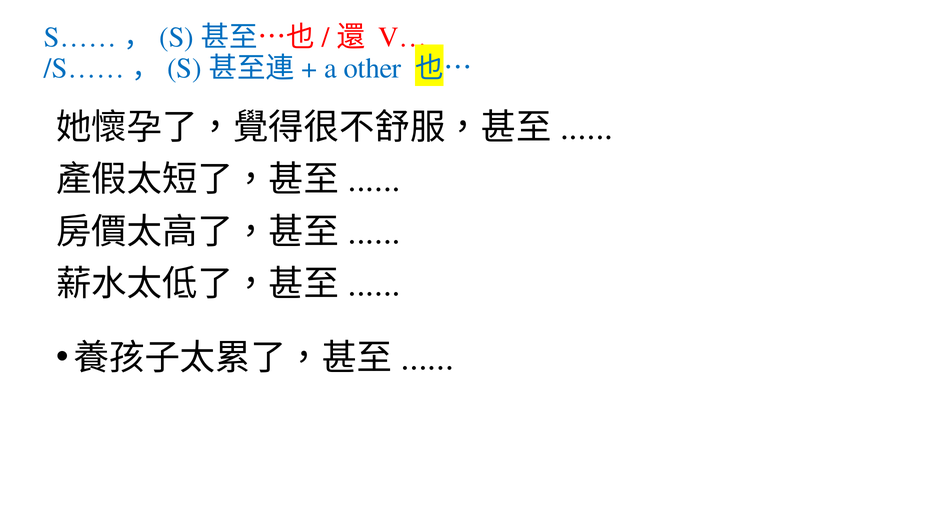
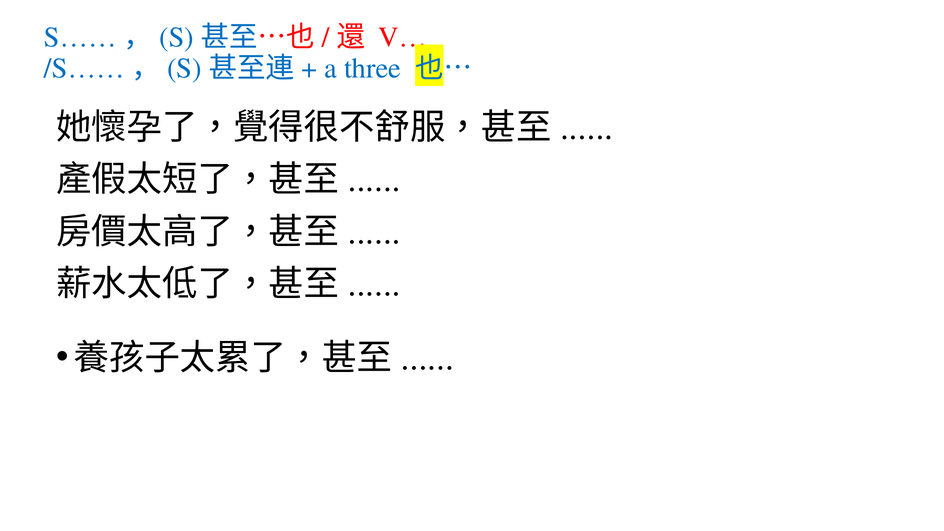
other: other -> three (373, 68)
